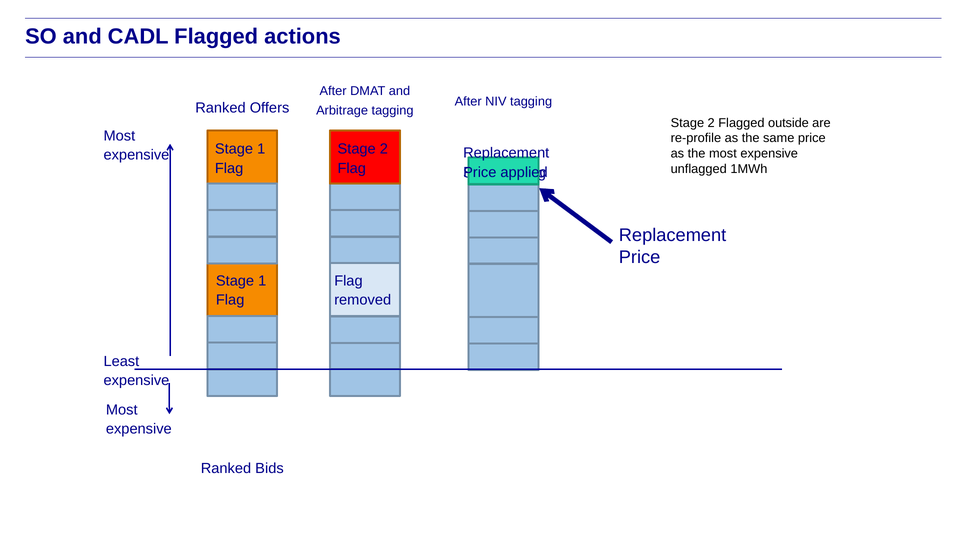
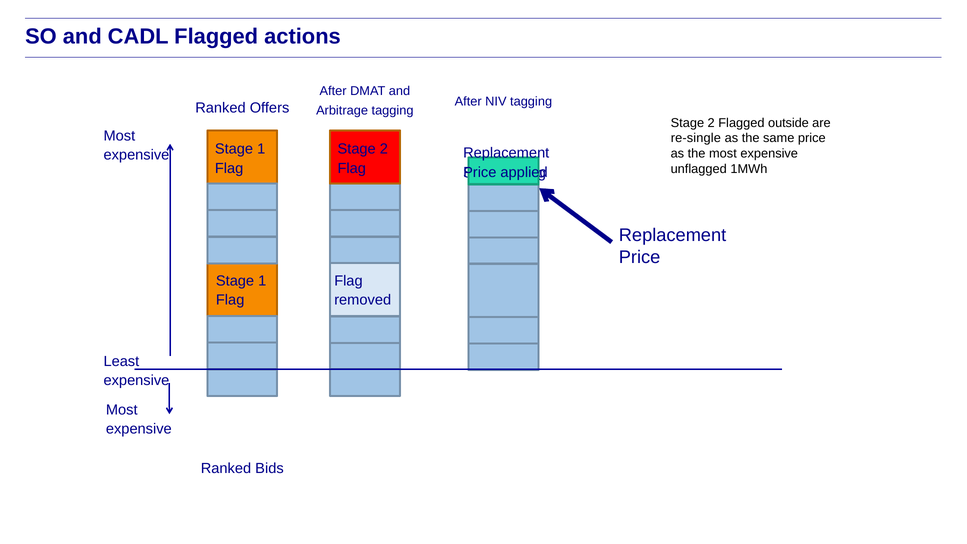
re-profile: re-profile -> re-single (696, 138)
